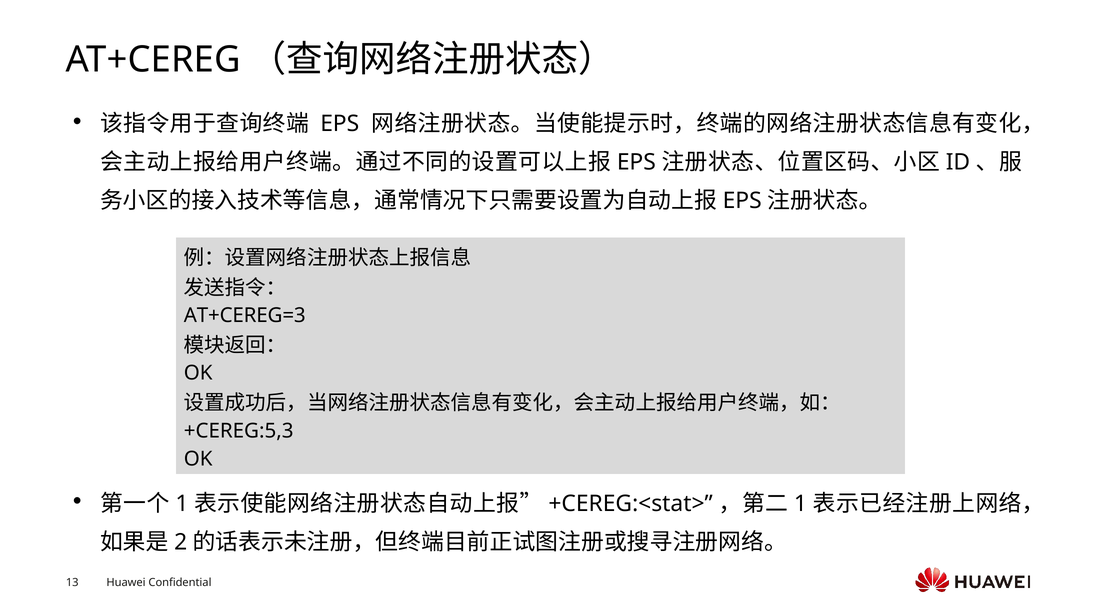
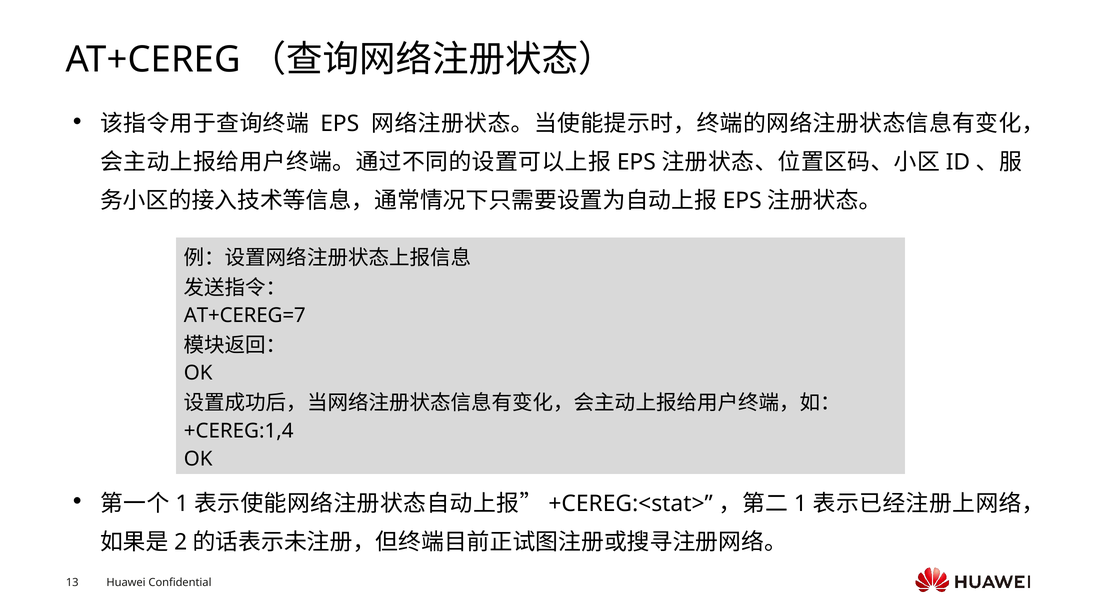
AT+CEREG=3: AT+CEREG=3 -> AT+CEREG=7 (245, 315)
+CEREG:5,3: +CEREG:5,3 -> +CEREG:1,4 (239, 431)
